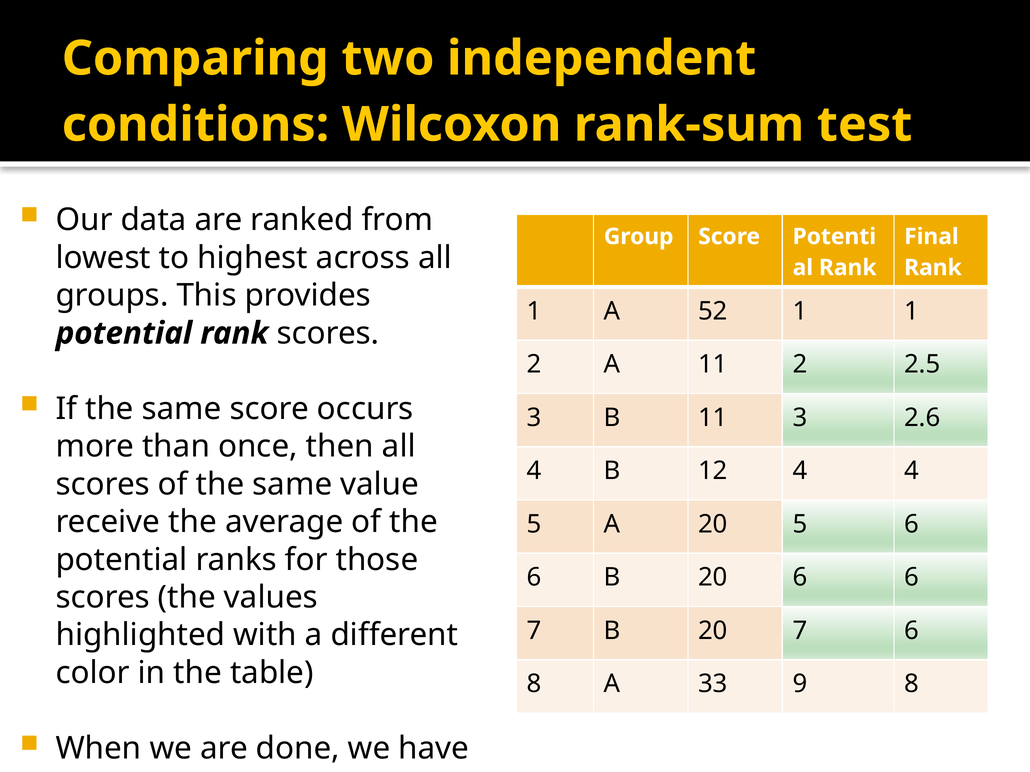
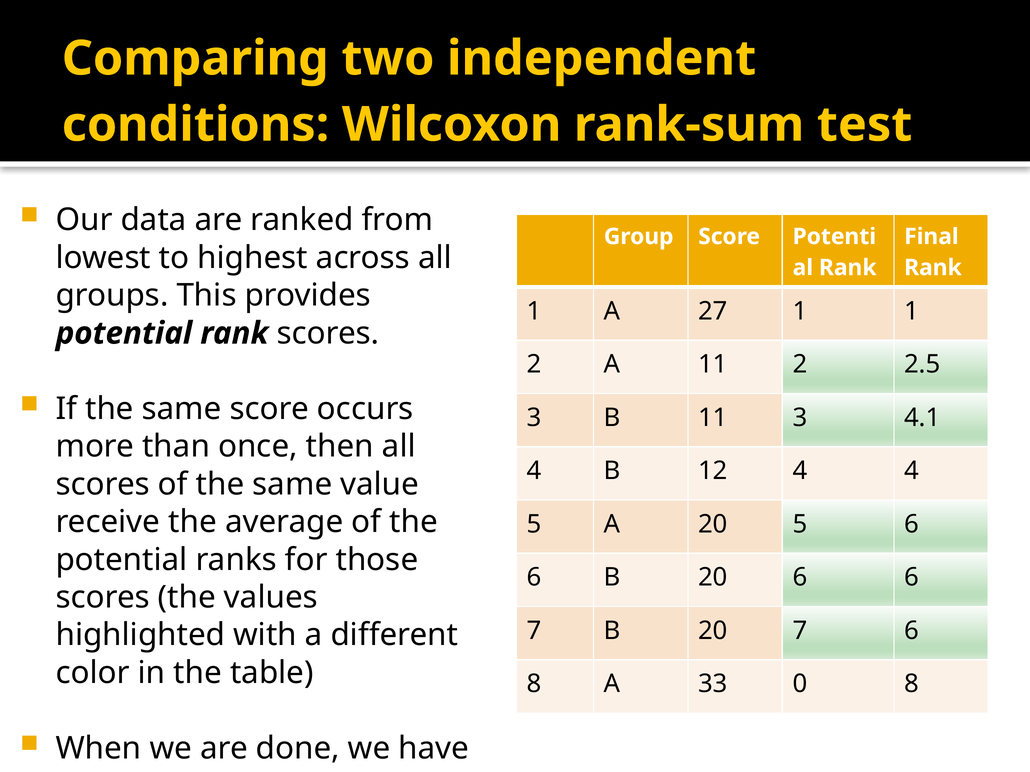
52: 52 -> 27 (713, 311)
2.6: 2.6 -> 4.1 (922, 418)
9: 9 -> 0 (800, 684)
